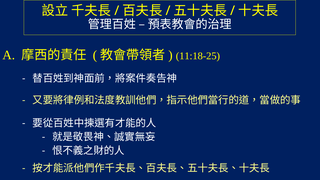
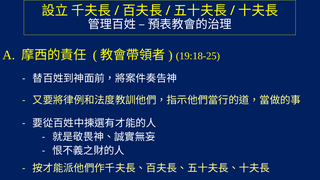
11:18-25: 11:18-25 -> 19:18-25 (198, 56)
